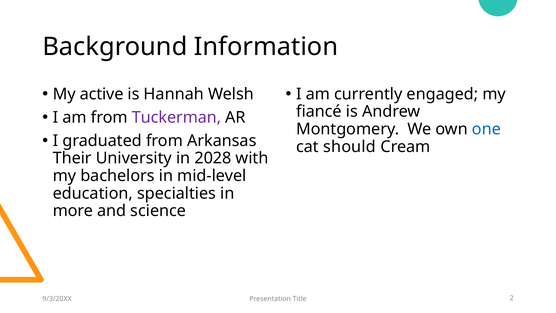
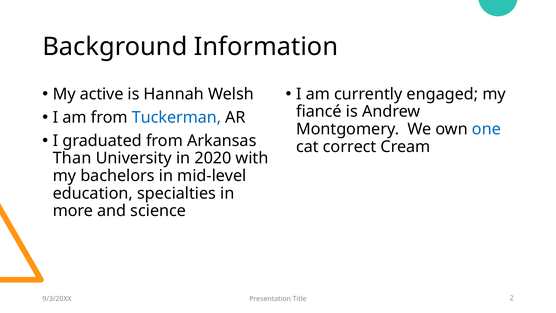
Tuckerman colour: purple -> blue (177, 117)
should: should -> correct (350, 147)
Their: Their -> Than (72, 158)
2028: 2028 -> 2020 (213, 158)
